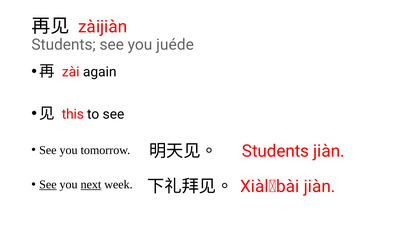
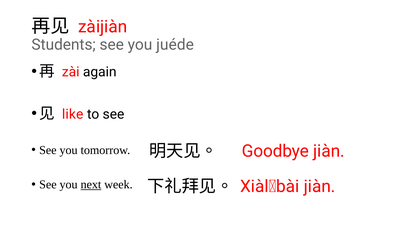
this: this -> like (73, 114)
Students: Students -> Goodbye (276, 151)
See underline: present -> none (48, 185)
